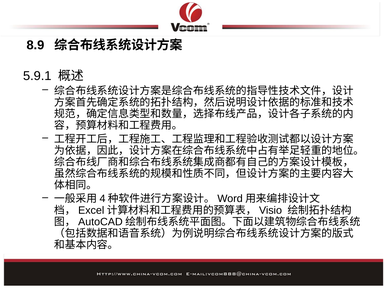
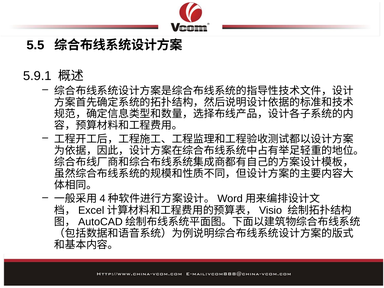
8.9: 8.9 -> 5.5 (35, 45)
